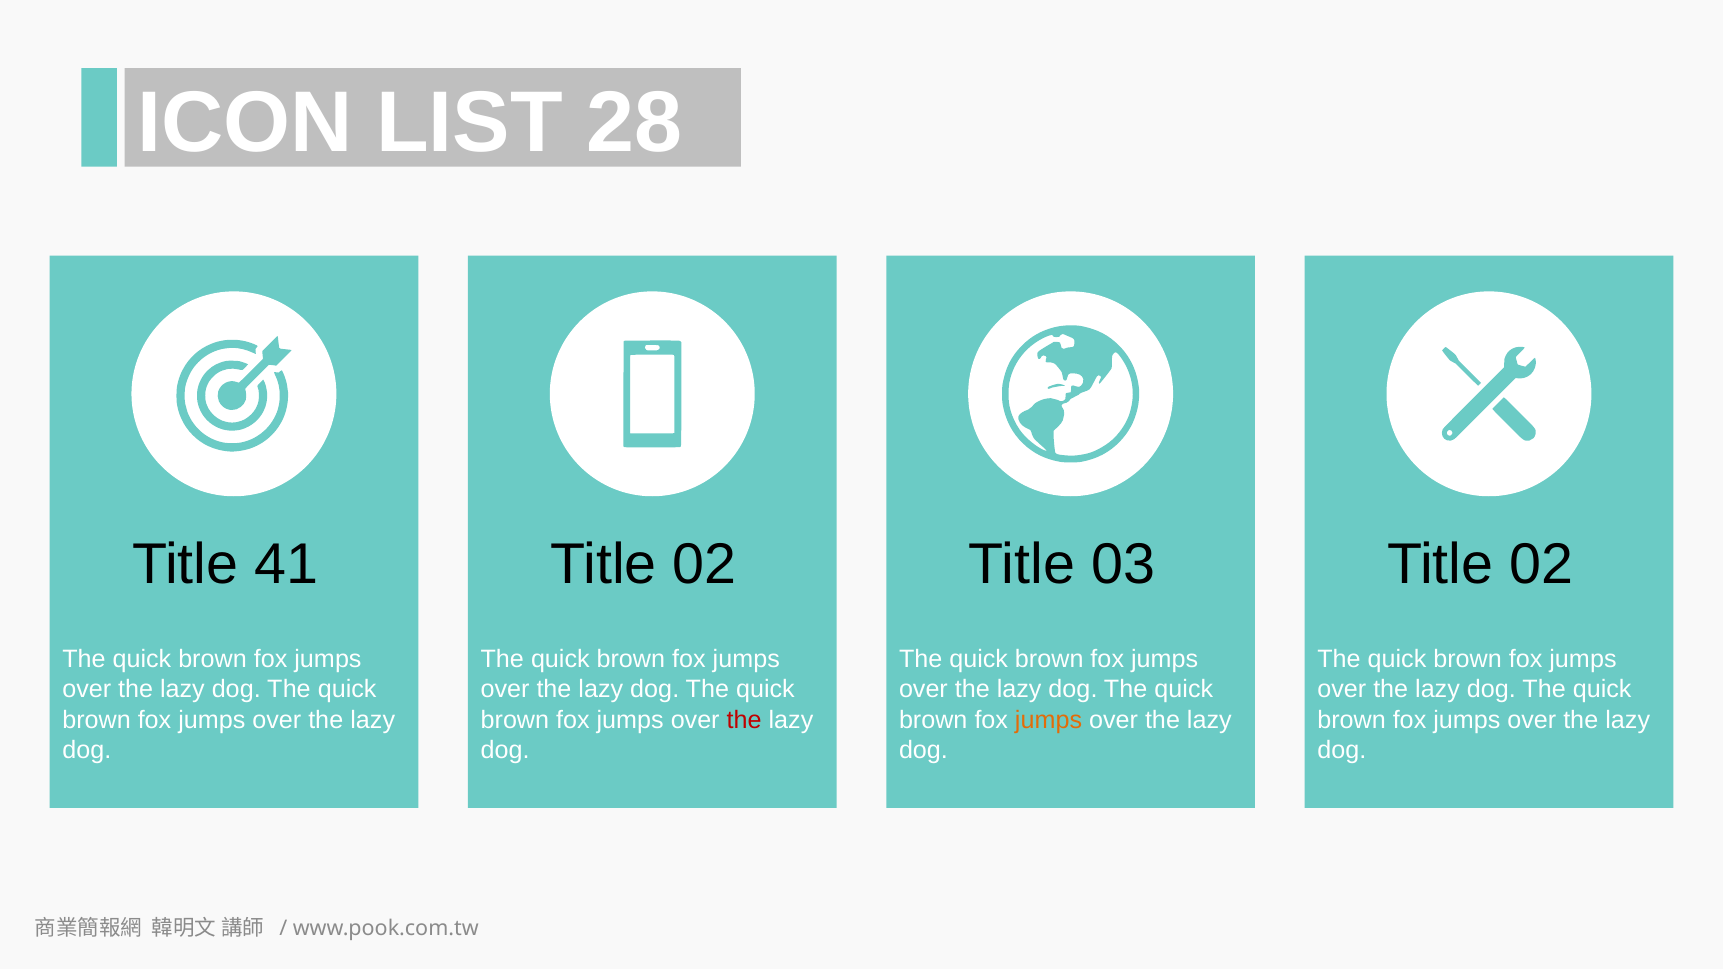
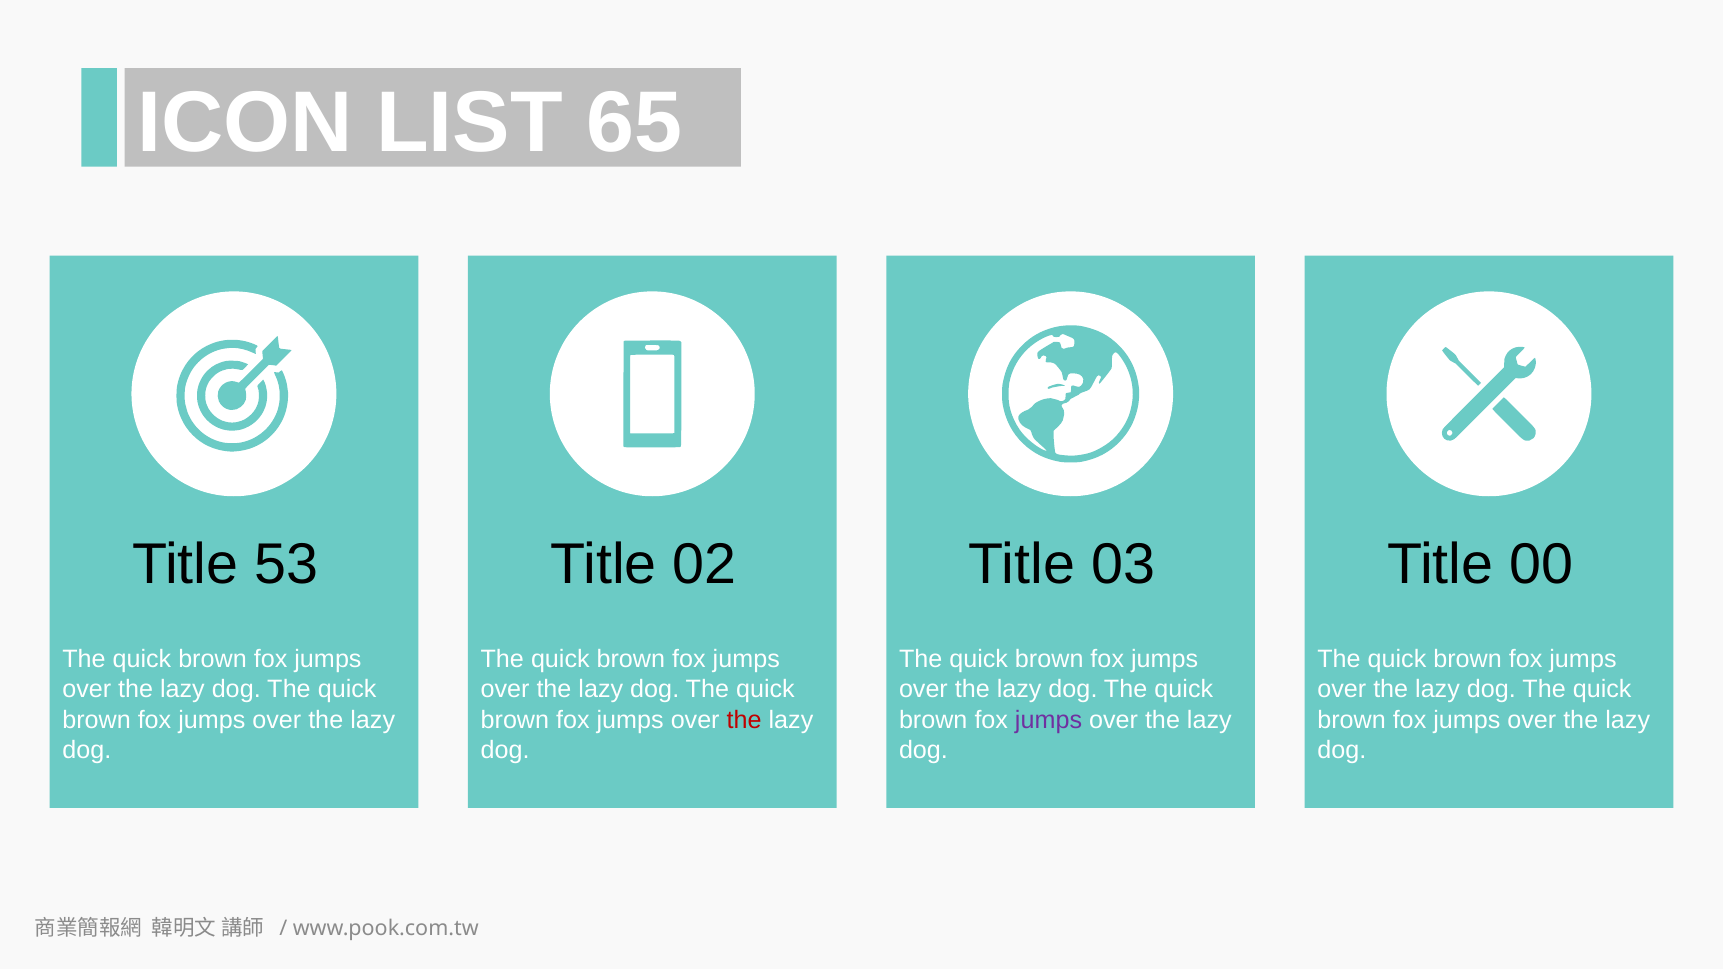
28: 28 -> 65 (635, 123)
41: 41 -> 53 (286, 565)
02: 02 -> 00 (1541, 565)
jumps colour: orange -> purple (1049, 720)
